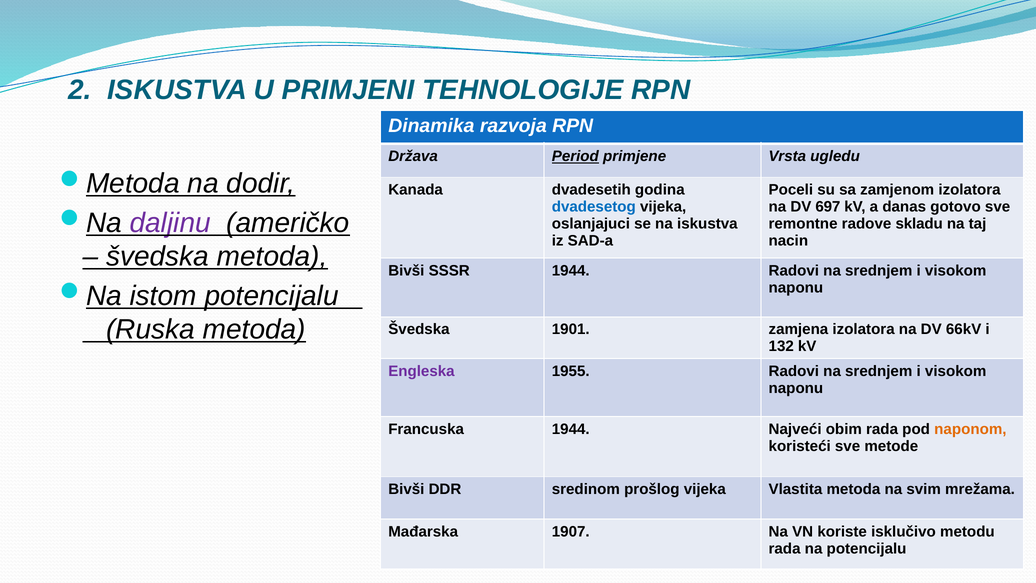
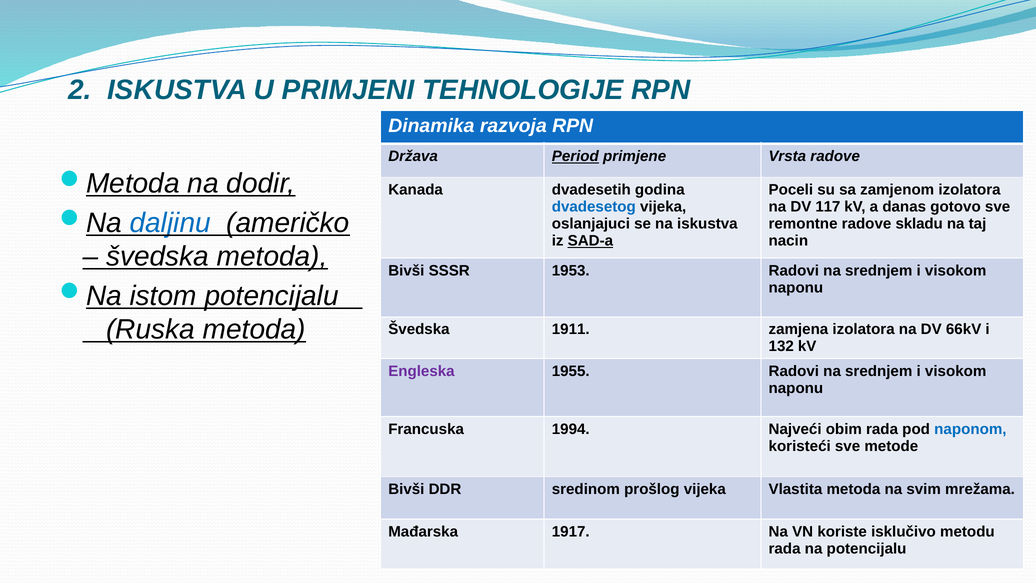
Vrsta ugledu: ugledu -> radove (835, 156)
697: 697 -> 117 (828, 207)
daljinu colour: purple -> blue (170, 223)
SAD-a underline: none -> present (590, 241)
SSSR 1944: 1944 -> 1953 (571, 271)
1901: 1901 -> 1911 (571, 329)
Francuska 1944: 1944 -> 1994 (571, 429)
naponom colour: orange -> blue (970, 429)
1907: 1907 -> 1917 (571, 532)
